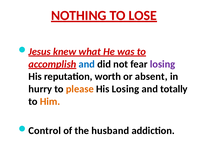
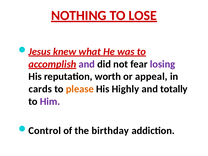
and colour: blue -> purple (87, 64)
absent: absent -> appeal (151, 77)
hurry: hurry -> cards (40, 89)
His Losing: Losing -> Highly (125, 89)
Him colour: orange -> purple (50, 102)
husband: husband -> birthday (110, 131)
